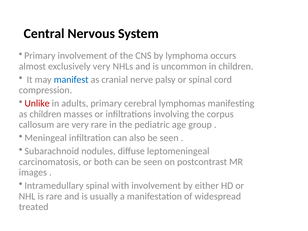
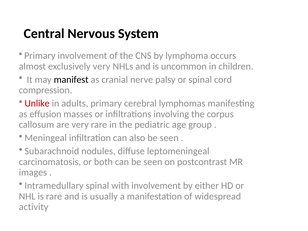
manifest colour: blue -> black (71, 80)
as children: children -> effusion (45, 114)
treated: treated -> activity (34, 207)
